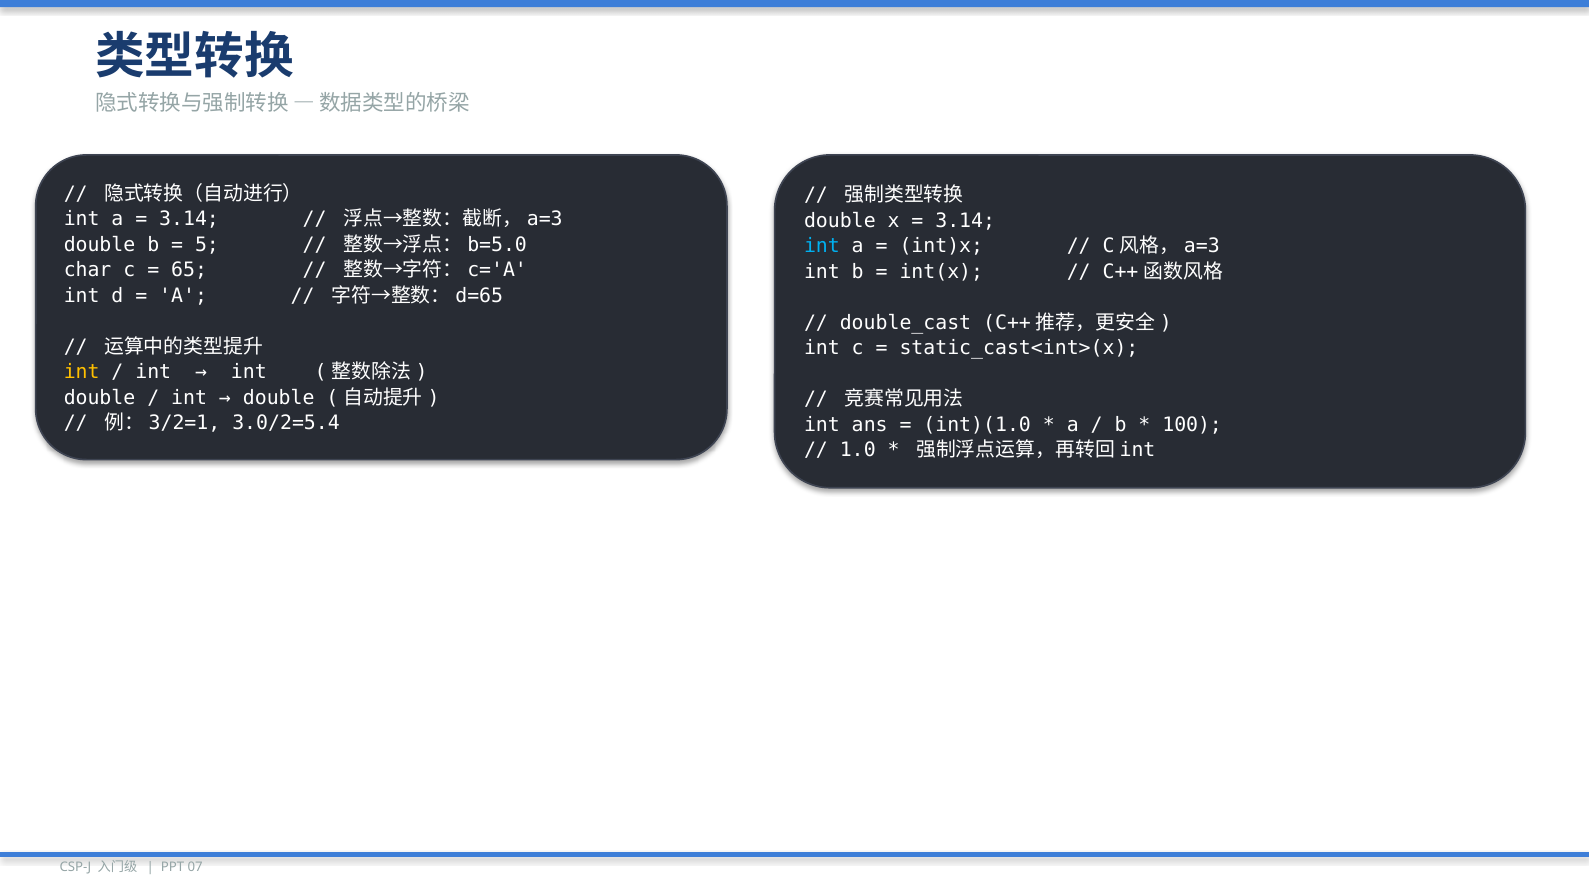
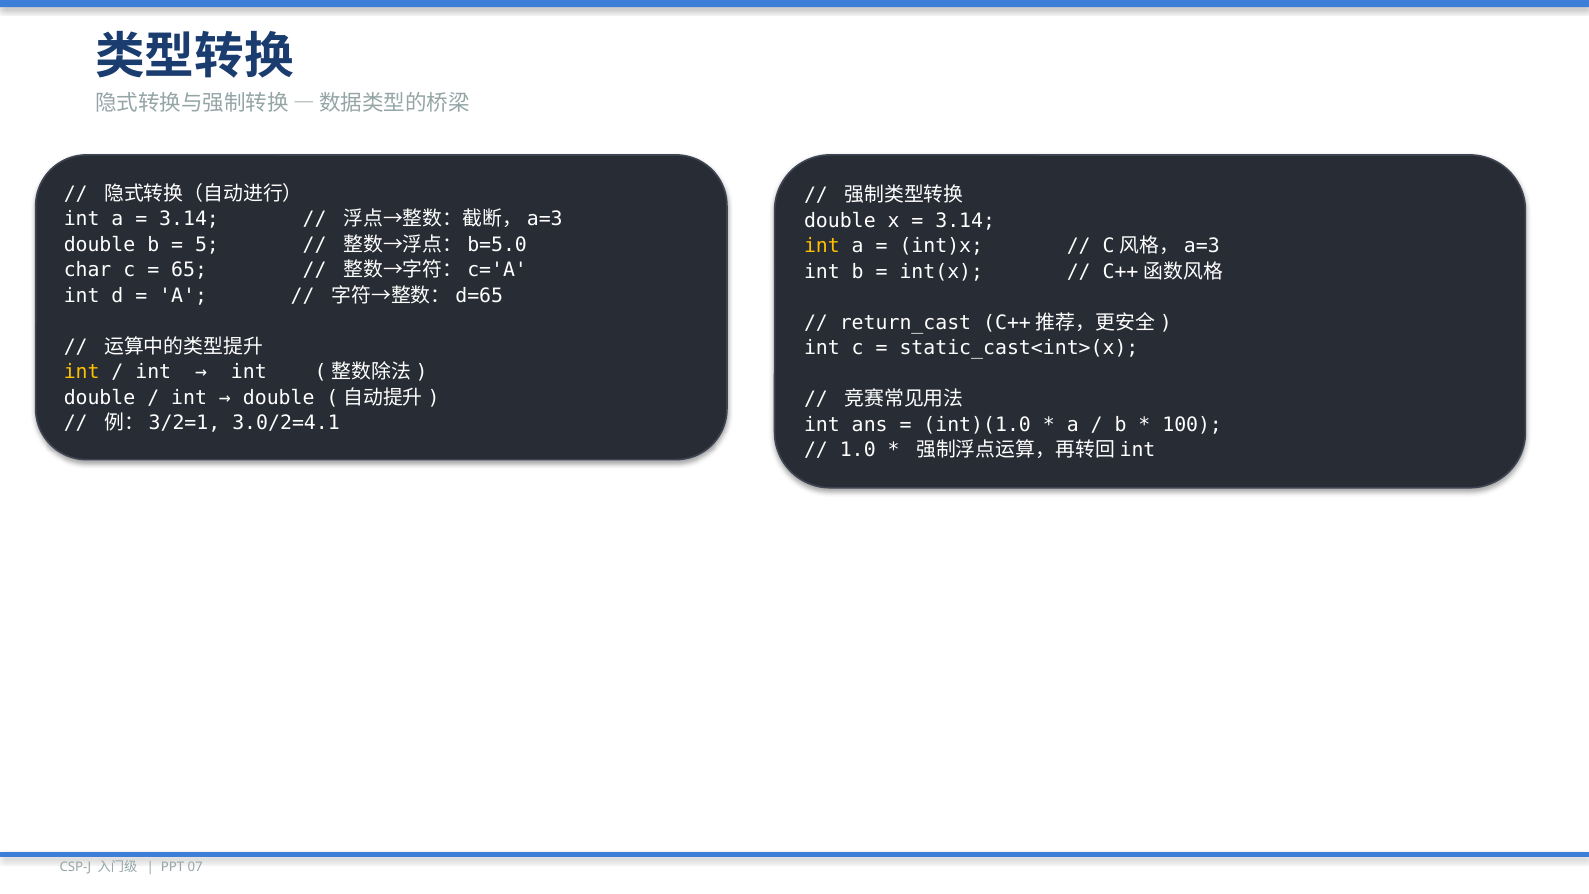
int colour: light blue -> yellow (822, 246)
double_cast: double_cast -> return_cast (905, 323)
3.0/2=5.4: 3.0/2=5.4 -> 3.0/2=4.1 (286, 423)
